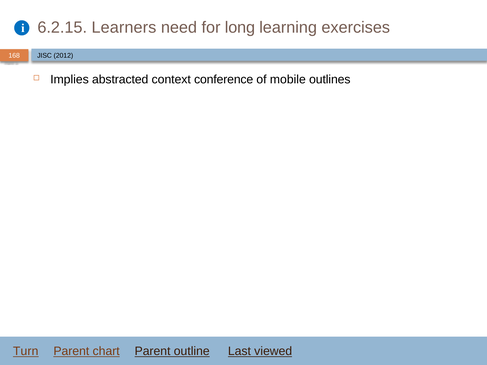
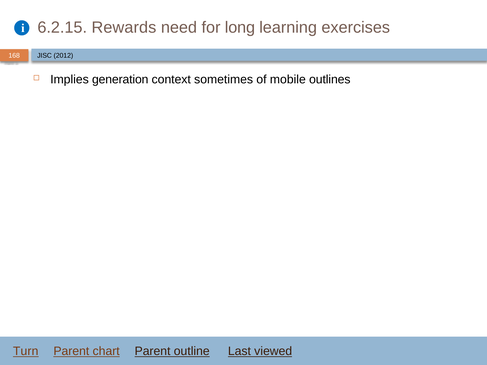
Learners: Learners -> Rewards (124, 28)
abstracted: abstracted -> generation (120, 80)
conference: conference -> sometimes (224, 80)
